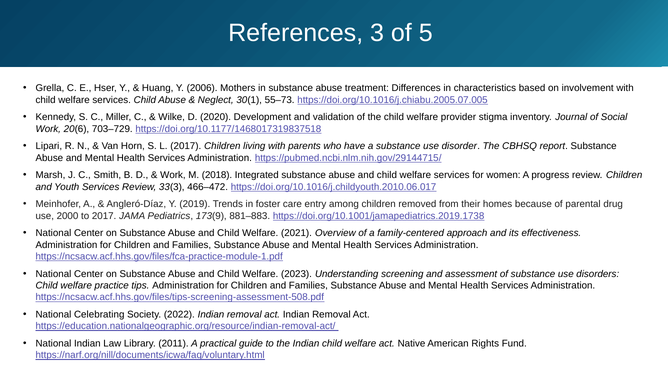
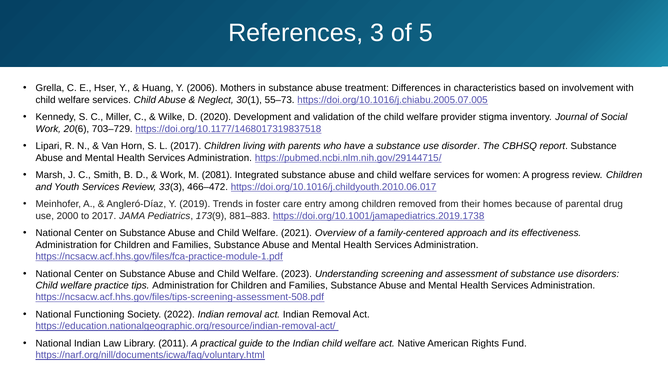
2018: 2018 -> 2081 (217, 175)
Celebrating: Celebrating -> Functioning (99, 314)
